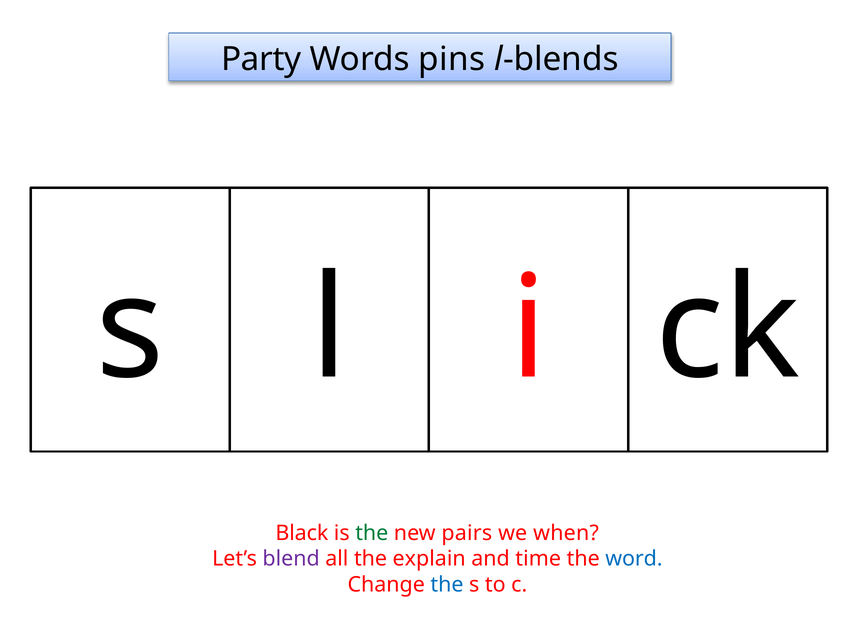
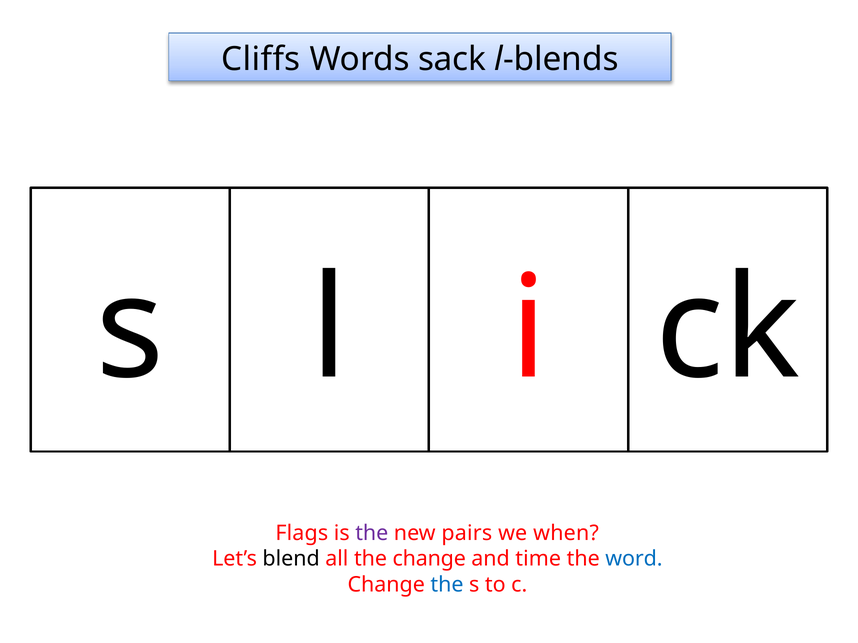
Party: Party -> Cliffs (261, 59)
pins: pins -> sack (452, 59)
Black: Black -> Flags (302, 534)
the colour: green -> purple (372, 534)
blend colour: purple -> black (291, 559)
the explain: explain -> change (429, 559)
